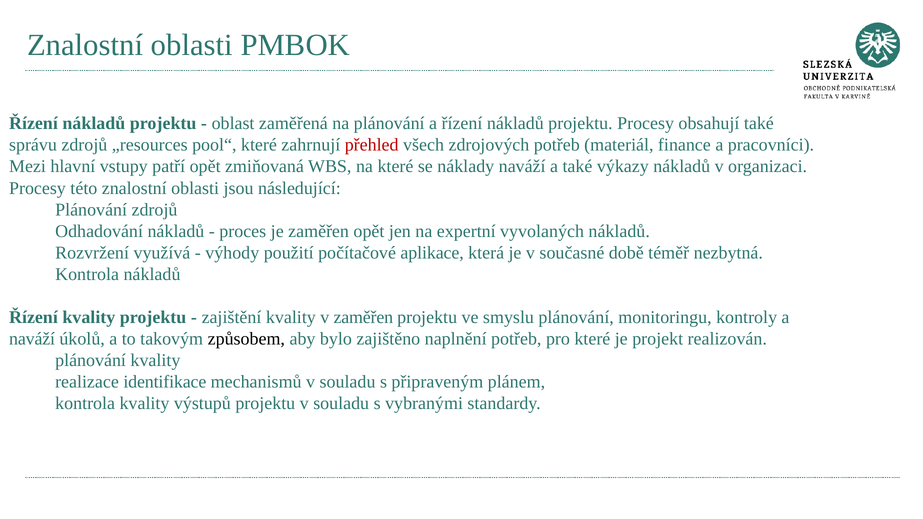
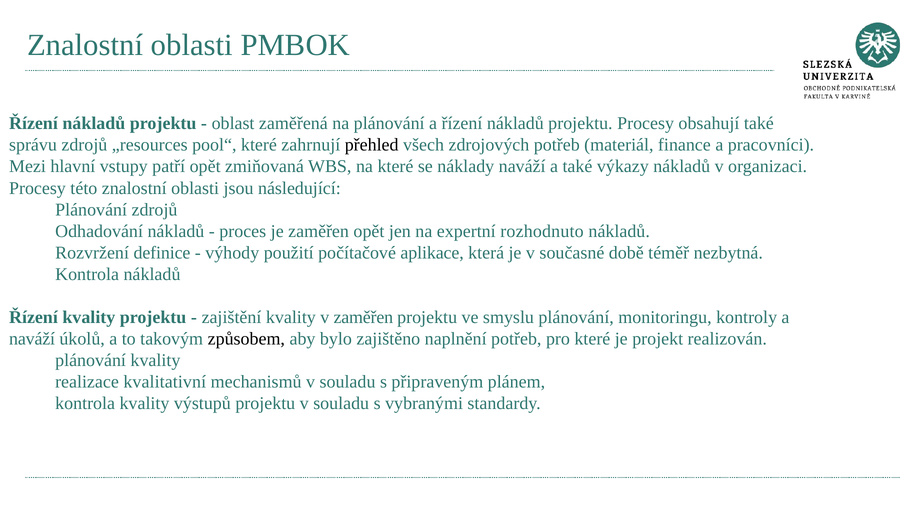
přehled colour: red -> black (372, 145)
vyvolaných: vyvolaných -> rozhodnuto (542, 231)
využívá: využívá -> definice (162, 253)
identifikace: identifikace -> kvalitativní (165, 382)
